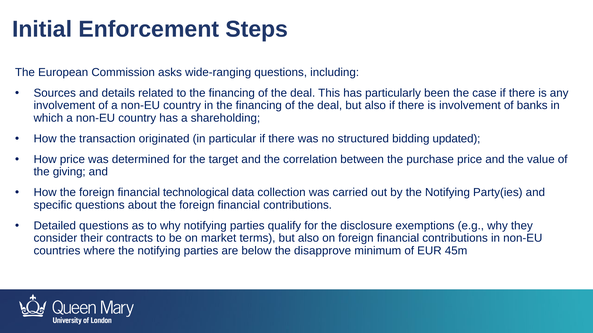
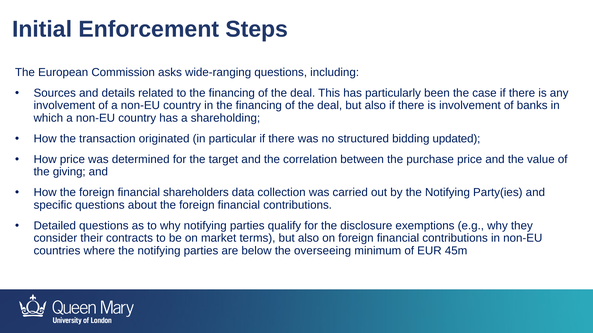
technological: technological -> shareholders (196, 193)
disapprove: disapprove -> overseeing (323, 251)
